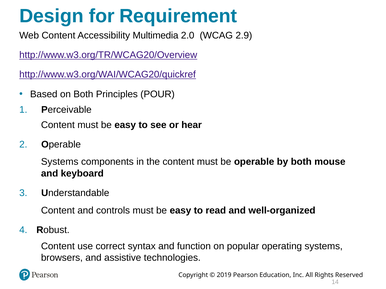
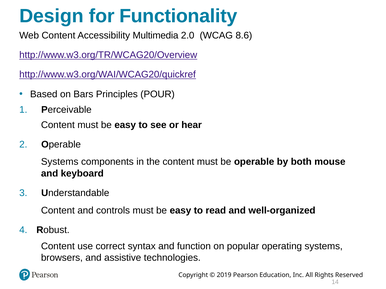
Requirement: Requirement -> Functionality (178, 16)
2.9: 2.9 -> 8.6 (244, 35)
on Both: Both -> Bars (83, 94)
